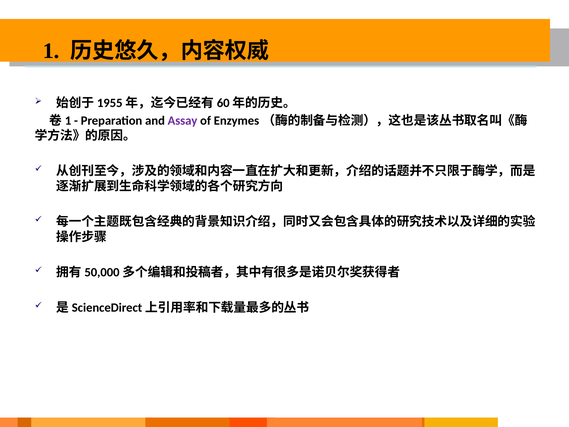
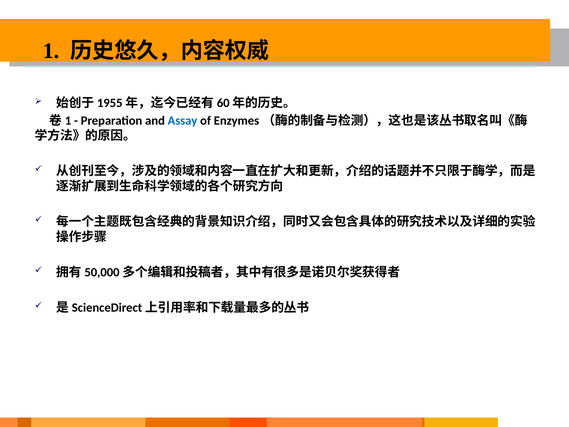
Assay colour: purple -> blue (183, 120)
